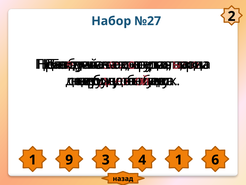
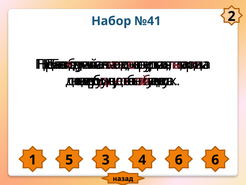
№27: №27 -> №41 (148, 21)
9: 9 -> 5 (69, 159)
4 1: 1 -> 6 (179, 159)
